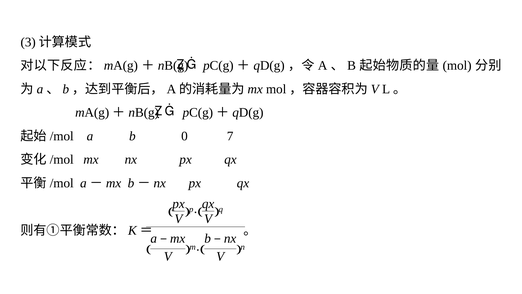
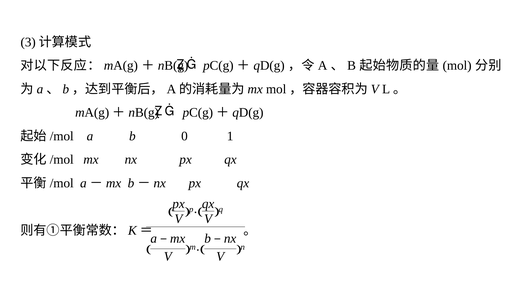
7: 7 -> 1 (230, 136)
